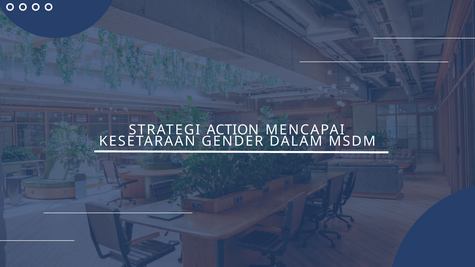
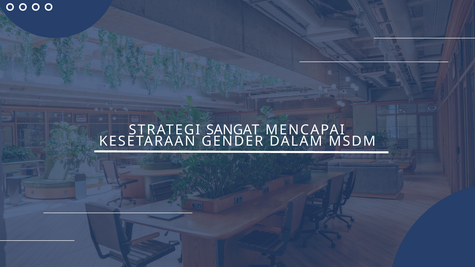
ACTION: ACTION -> SANGAT (233, 130)
